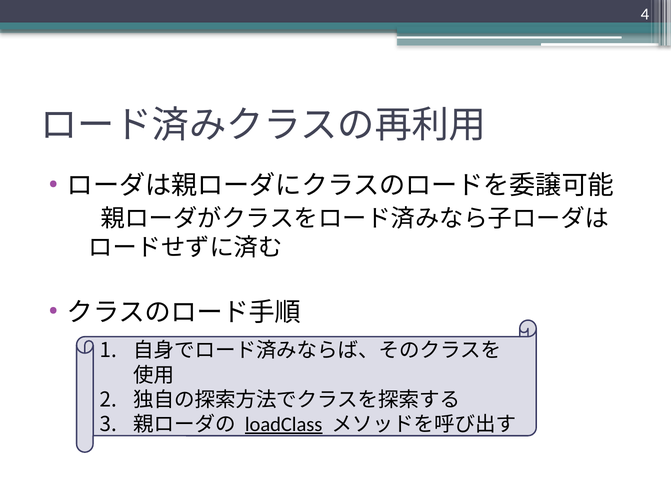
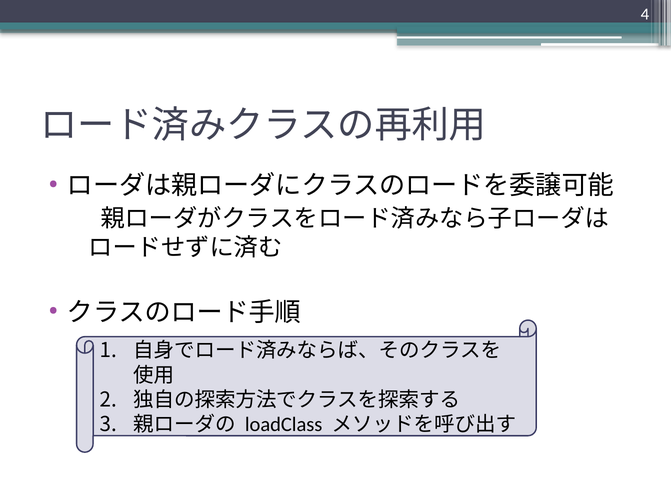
loadClass underline: present -> none (284, 425)
